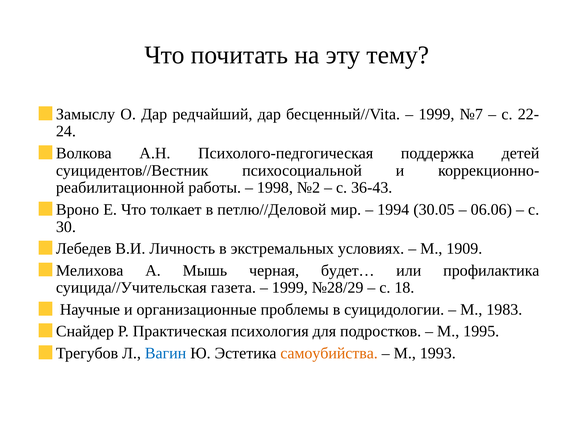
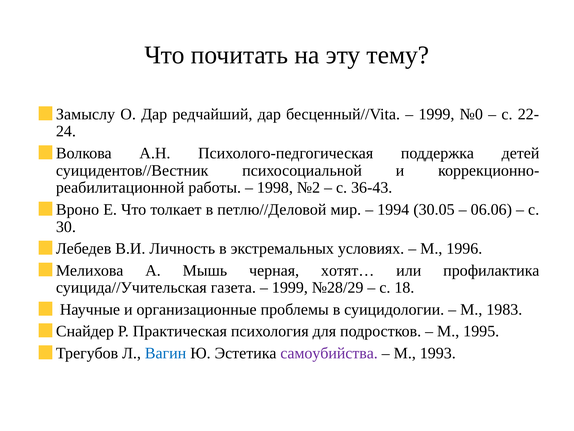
№7: №7 -> №0 (471, 114)
1909: 1909 -> 1996 (464, 248)
будет…: будет… -> хотят… (348, 270)
самоубийства colour: orange -> purple (329, 353)
